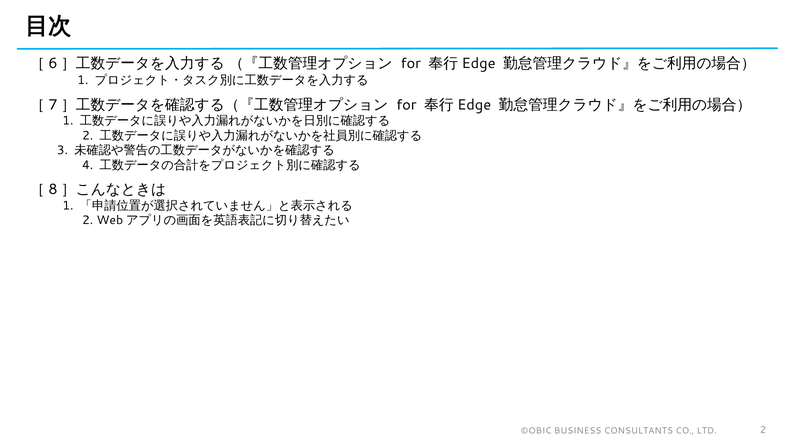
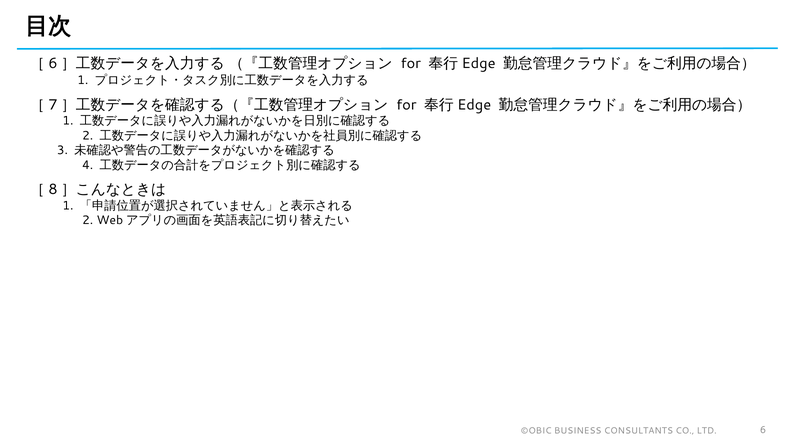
LTD 2: 2 -> 6 (763, 429)
